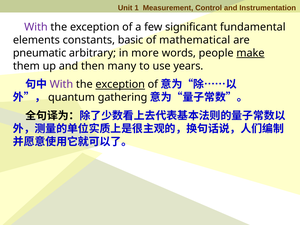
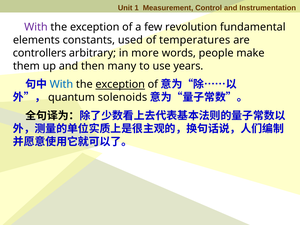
significant: significant -> revolution (191, 27)
basic: basic -> used (130, 40)
mathematical: mathematical -> temperatures (195, 40)
pneumatic: pneumatic -> controllers (40, 53)
make underline: present -> none (250, 53)
With colour: purple -> blue (61, 84)
gathering: gathering -> solenoids (122, 97)
